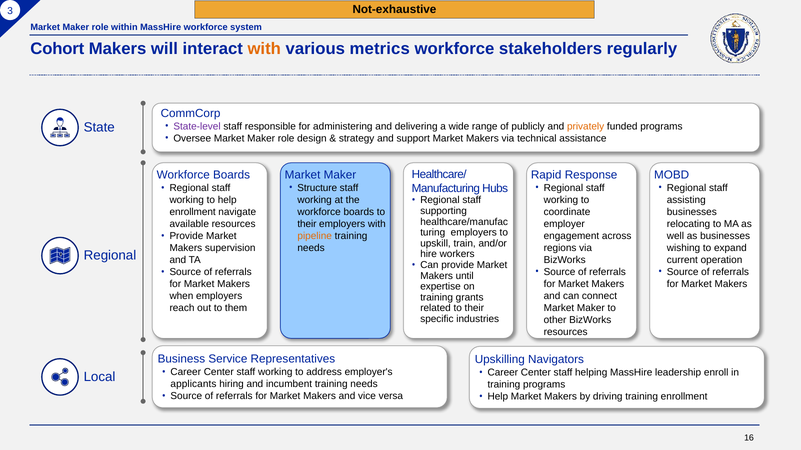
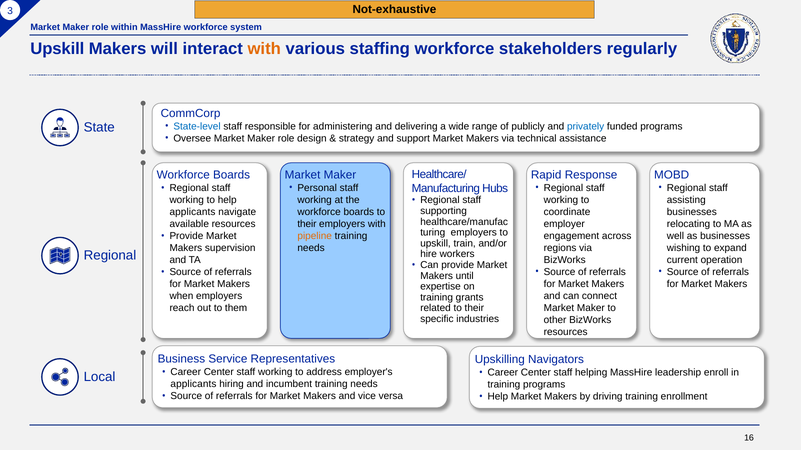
Cohort: Cohort -> Upskill (57, 49)
metrics: metrics -> staffing (380, 49)
State-level colour: purple -> blue (197, 126)
privately colour: orange -> blue (586, 126)
Structure: Structure -> Personal (317, 188)
enrollment: enrollment -> applicants (193, 212)
